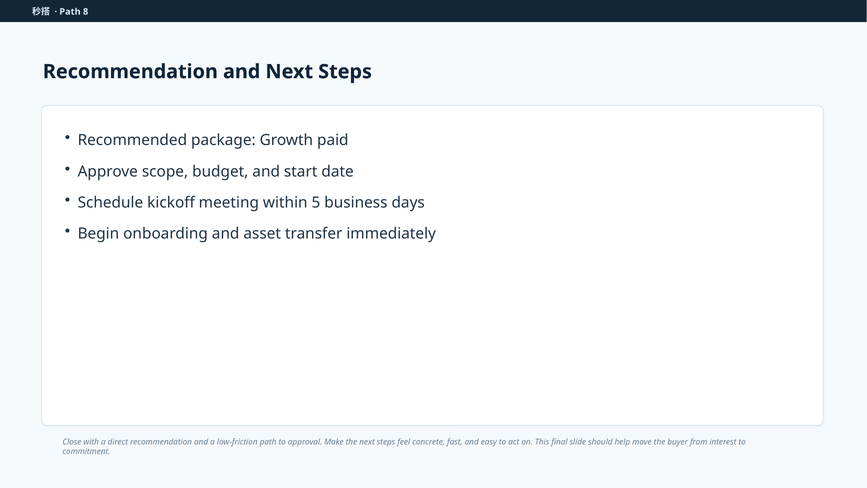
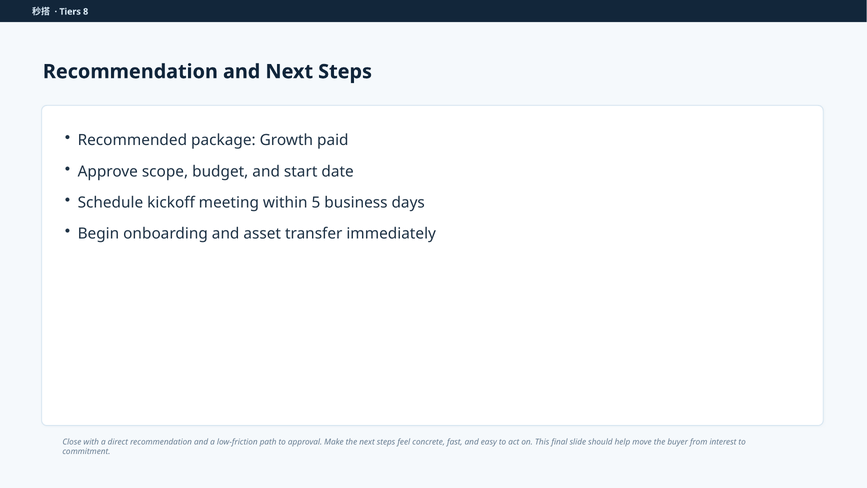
Path: Path -> Tiers (70, 12)
